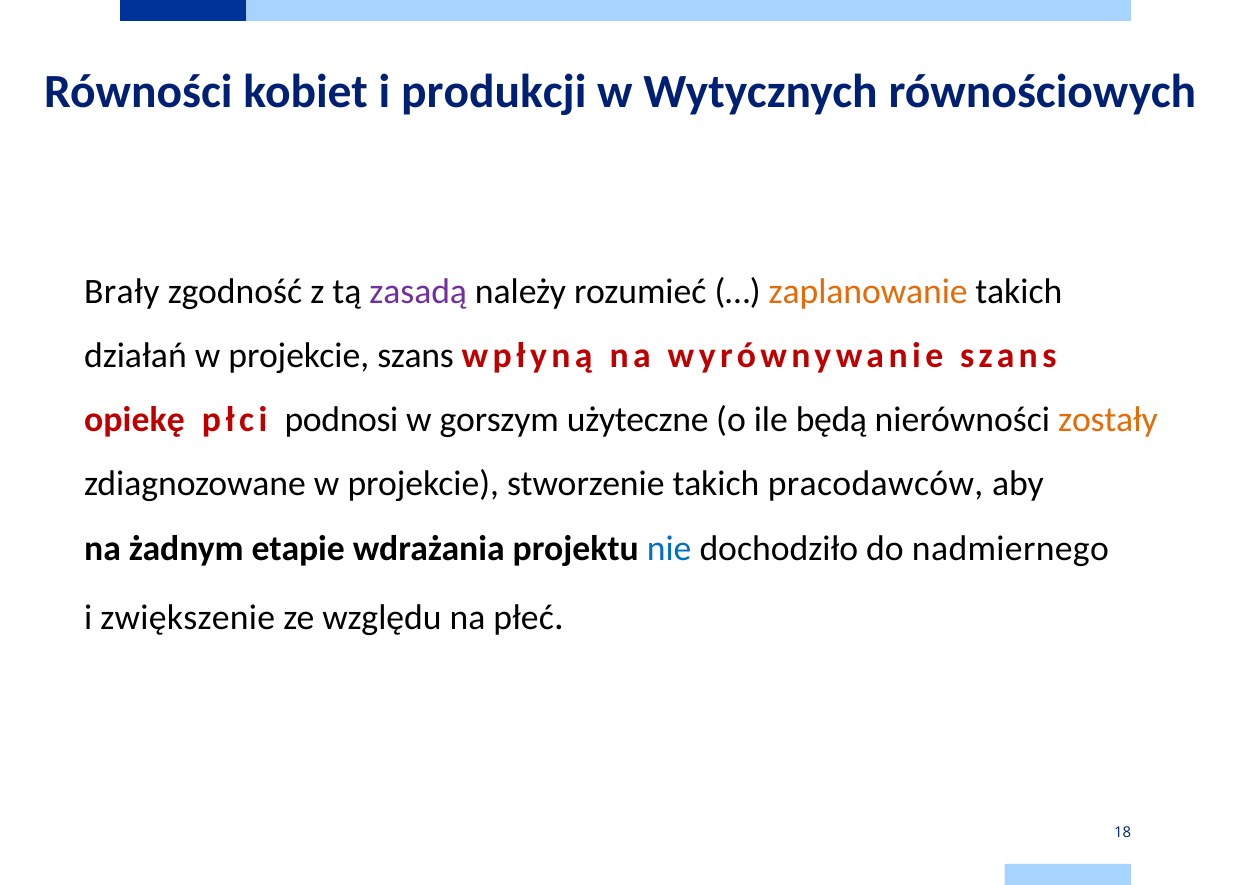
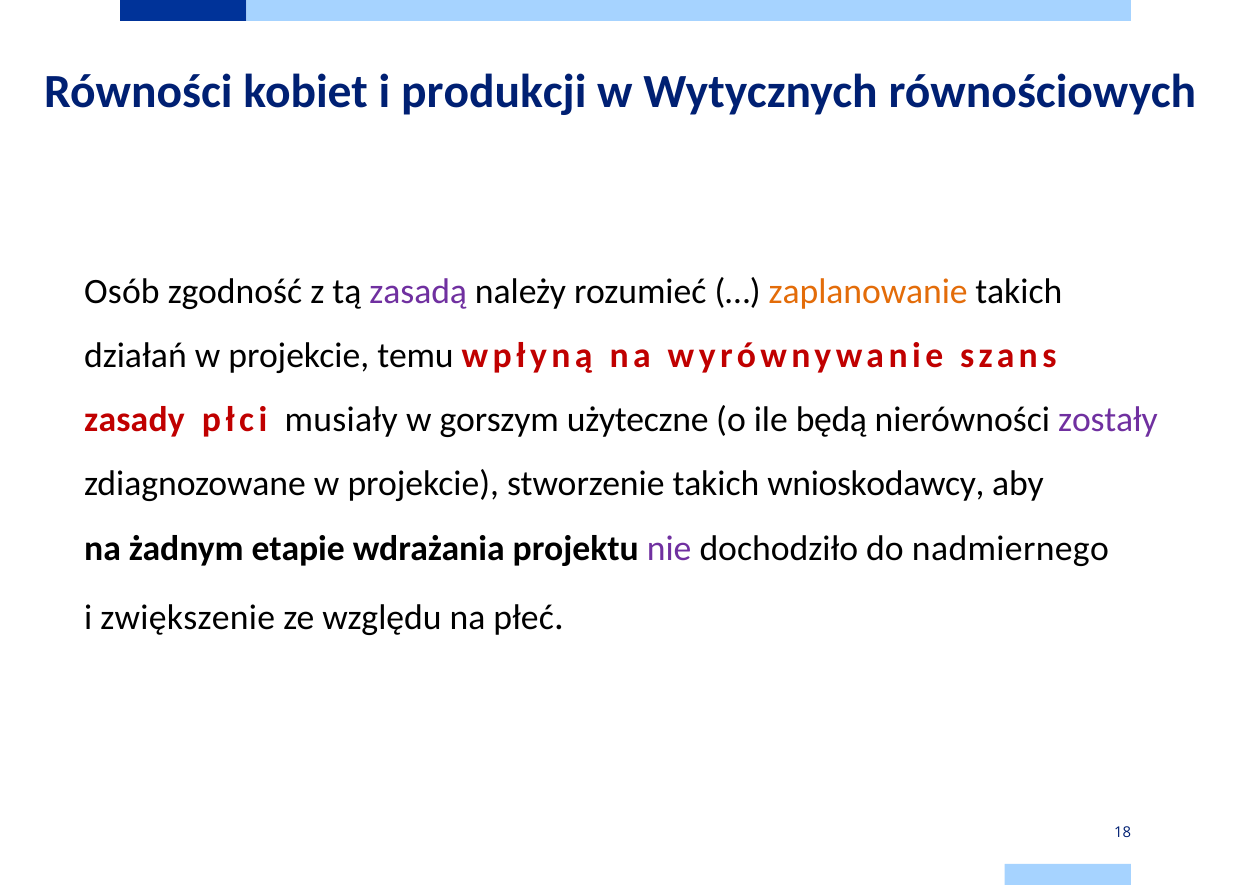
Brały: Brały -> Osób (122, 291)
projekcie szans: szans -> temu (416, 355)
opiekę: opiekę -> zasady (134, 420)
podnosi: podnosi -> musiały (341, 420)
zostały colour: orange -> purple (1108, 420)
pracodawców: pracodawców -> wnioskodawcy (876, 484)
nie colour: blue -> purple (669, 548)
